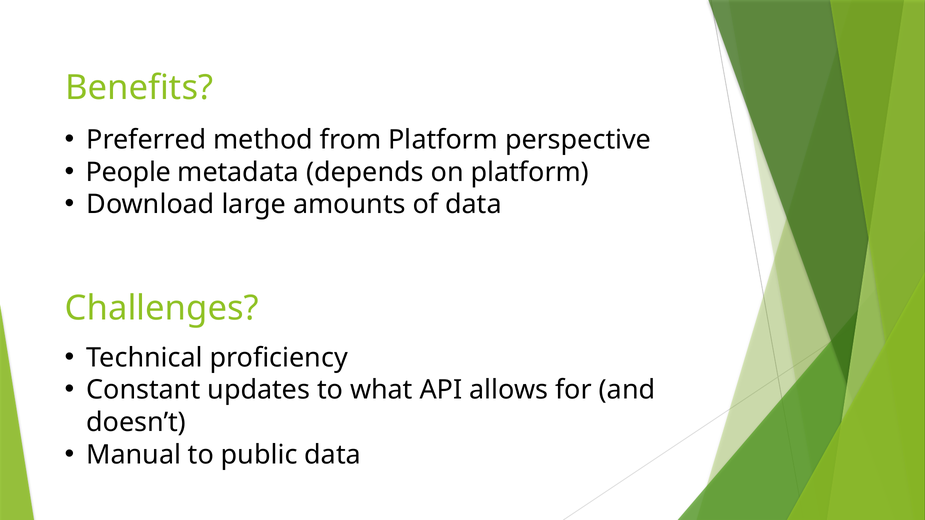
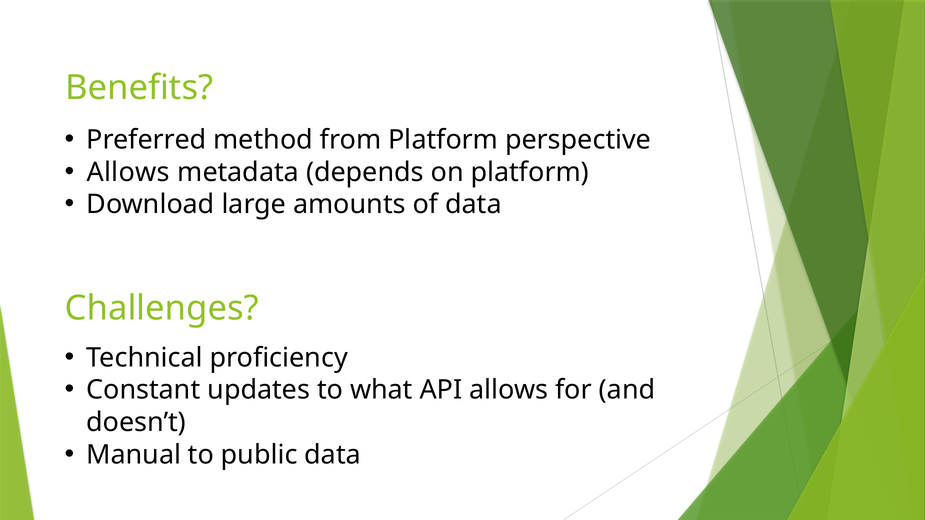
People: People -> Allows (128, 172)
